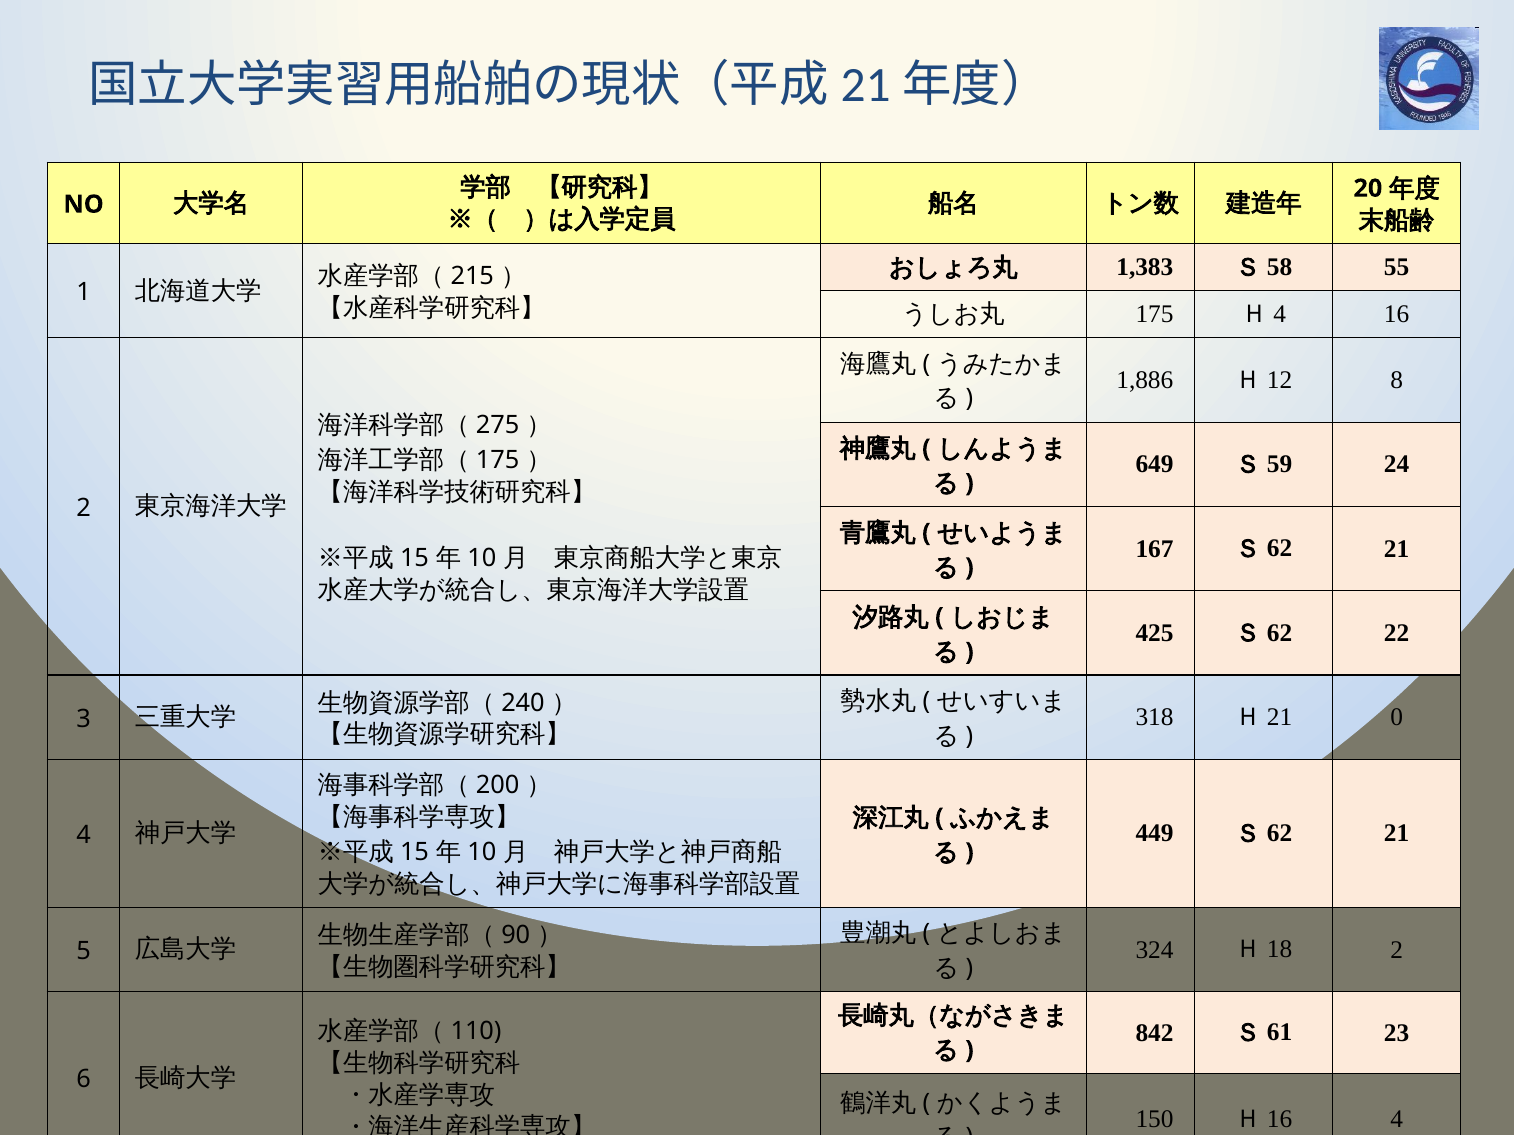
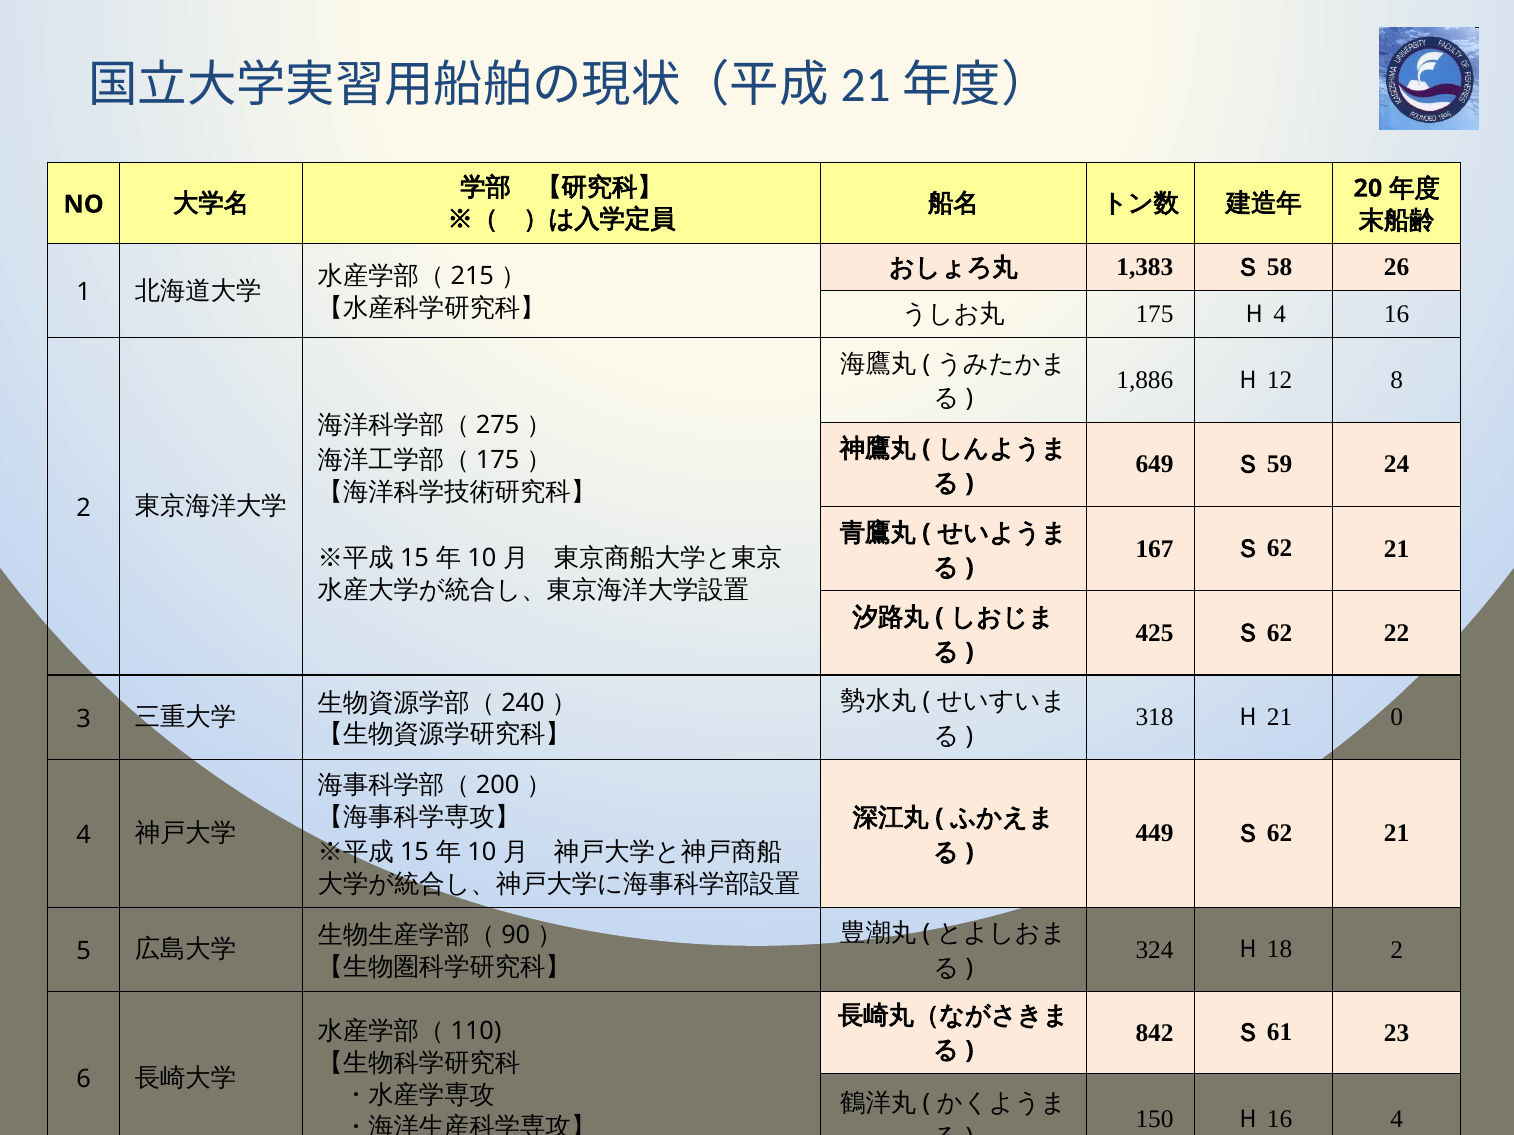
55: 55 -> 26 (1397, 268)
